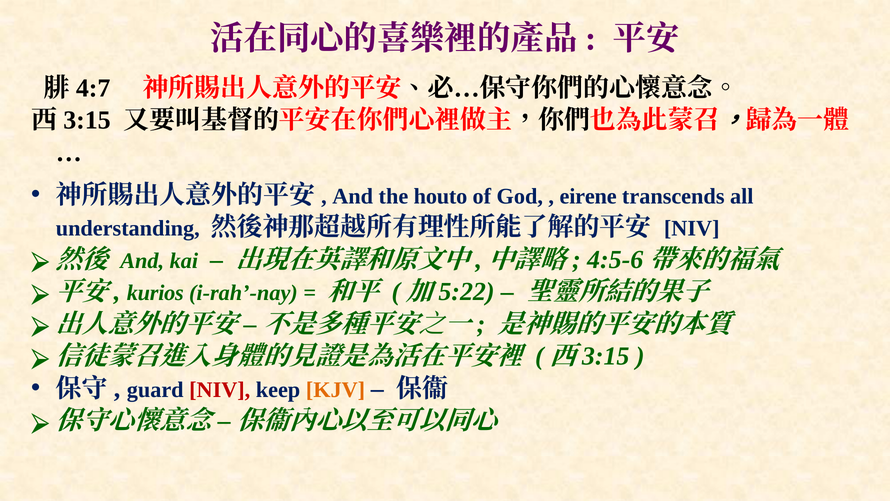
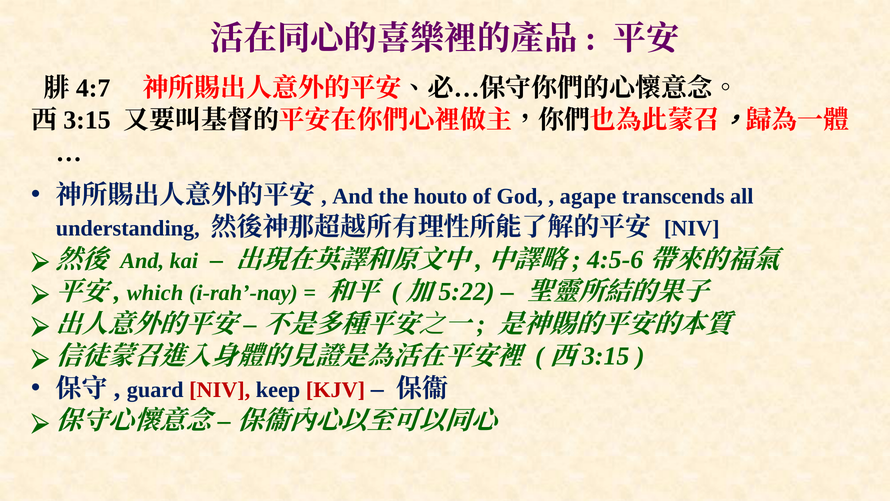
eirene: eirene -> agape (588, 196)
kurios: kurios -> which (155, 293)
KJV colour: orange -> red (336, 389)
